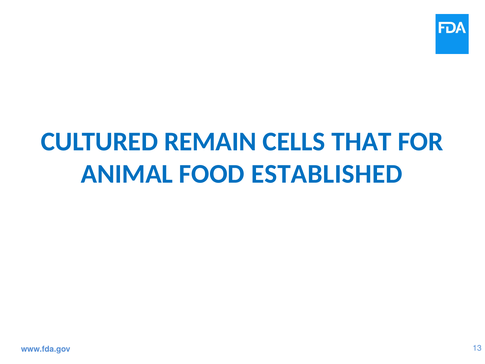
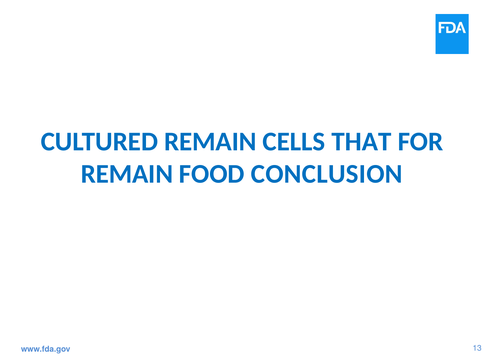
ANIMAL: ANIMAL -> REMAIN (127, 174)
ESTABLISHED: ESTABLISHED -> CONCLUSION (327, 174)
